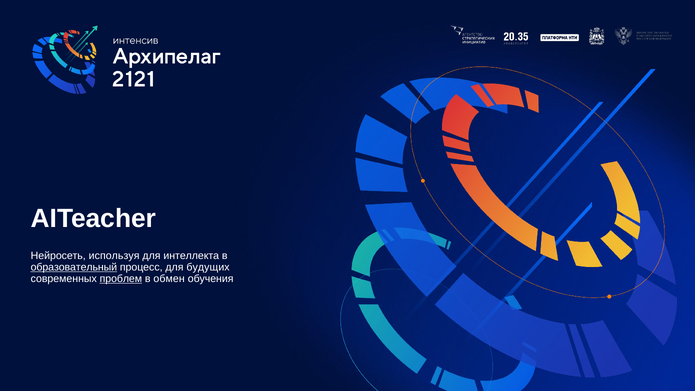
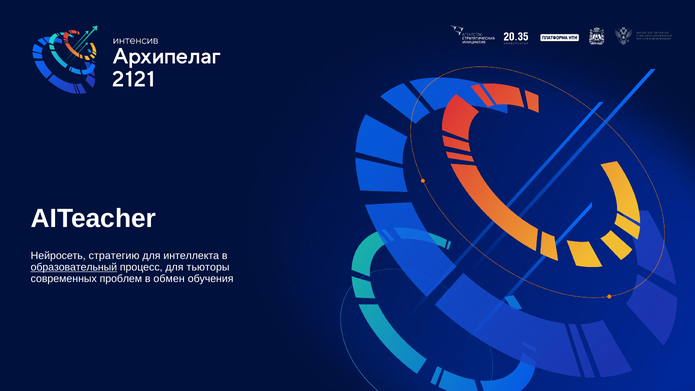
используя: используя -> стратегию (114, 256)
будущих: будущих -> тьюторы (208, 267)
проблем underline: present -> none (121, 279)
